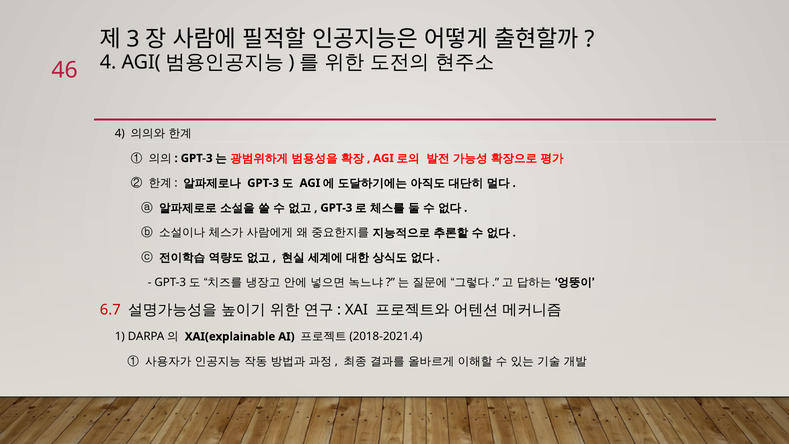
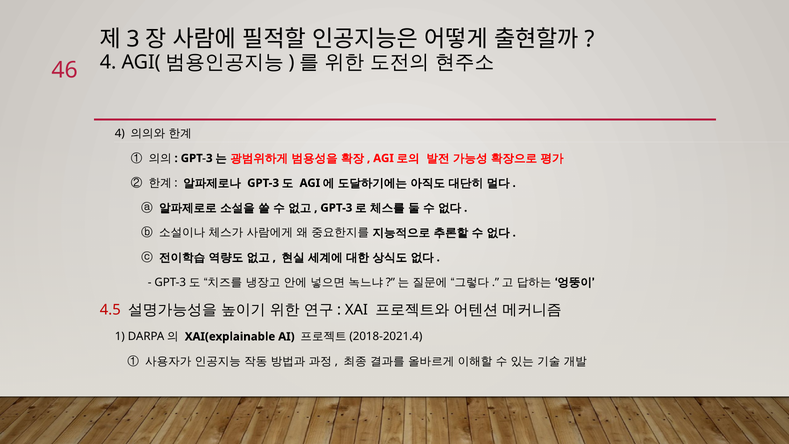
6.7: 6.7 -> 4.5 (110, 310)
